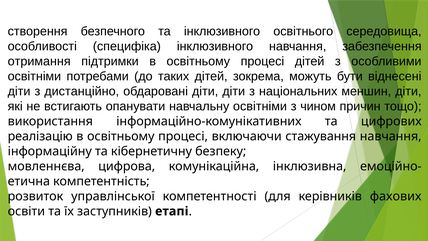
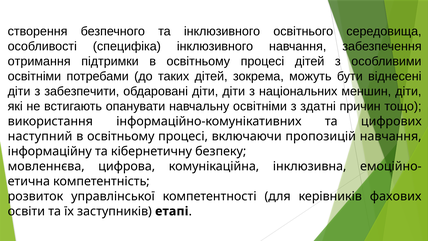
дистанційно: дистанційно -> забезпечити (82, 91)
чином: чином -> здатні (318, 106)
реалізацію: реалізацію -> наступний (40, 136)
стажування: стажування -> пропозицій (321, 136)
